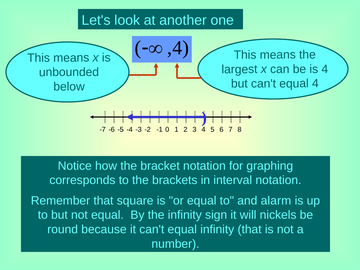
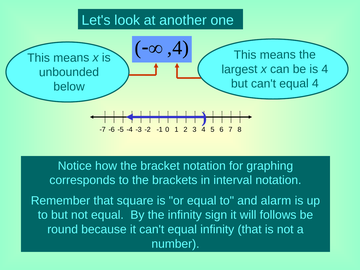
nickels: nickels -> follows (278, 215)
